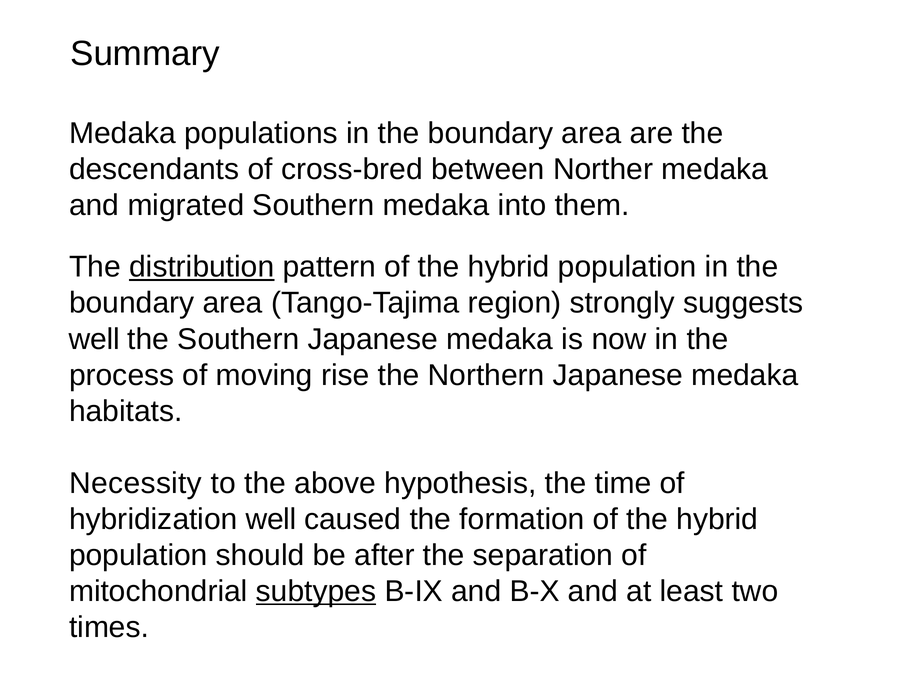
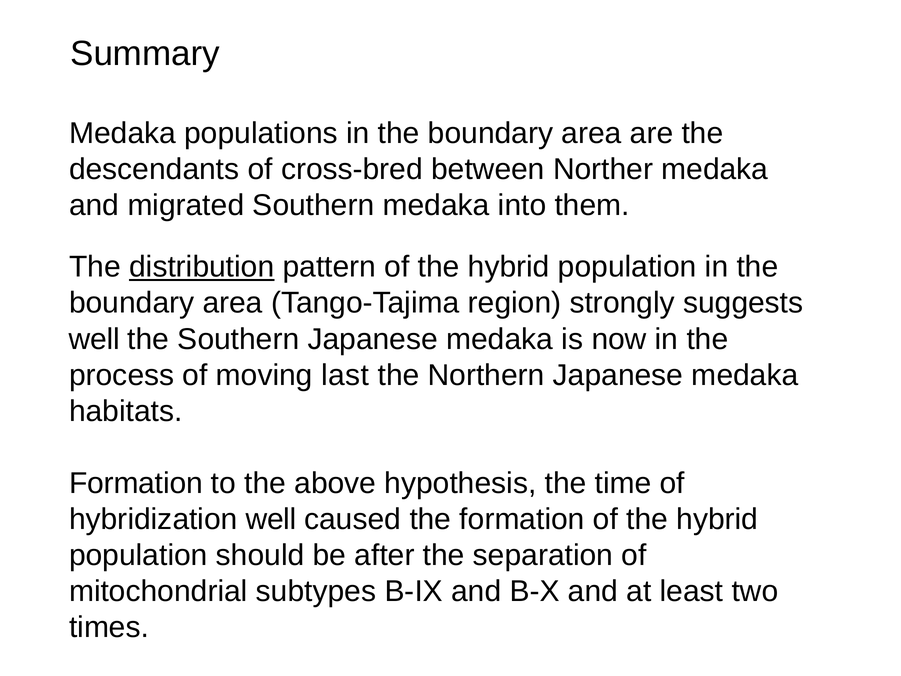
rise: rise -> last (345, 375)
Necessity: Necessity -> Formation (136, 483)
subtypes underline: present -> none (316, 591)
